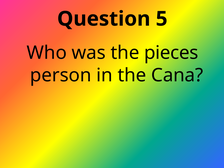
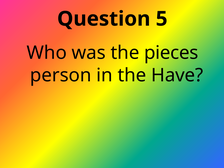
Cana: Cana -> Have (177, 75)
